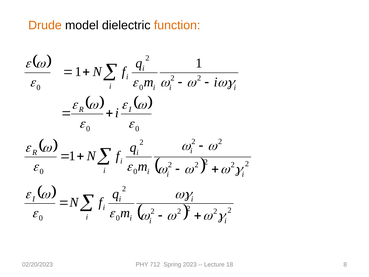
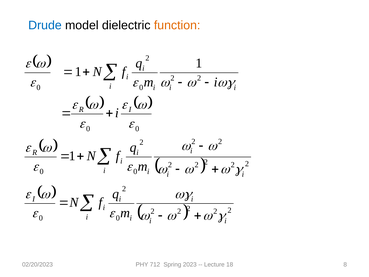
Drude colour: orange -> blue (45, 25)
